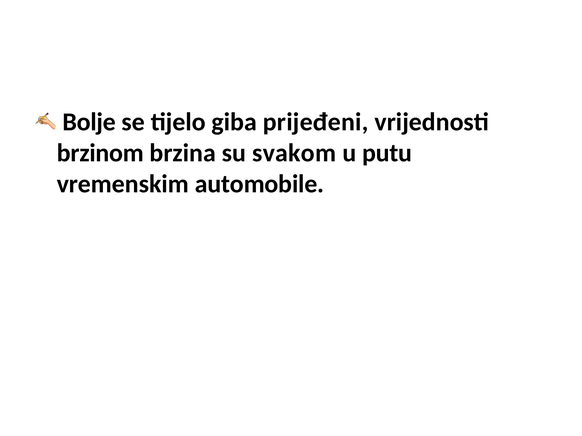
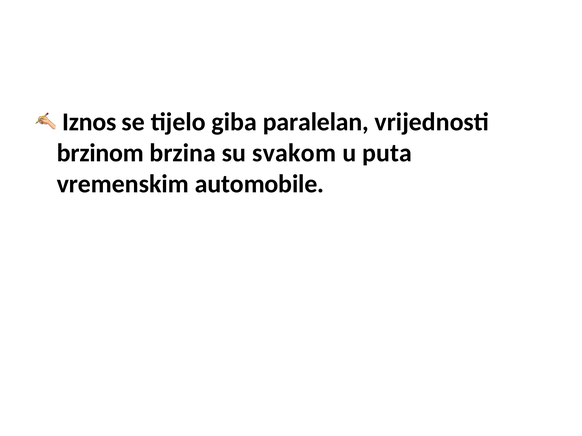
Bolje: Bolje -> Iznos (89, 122)
prijeđeni: prijeđeni -> paralelan (316, 122)
putu: putu -> puta (387, 153)
